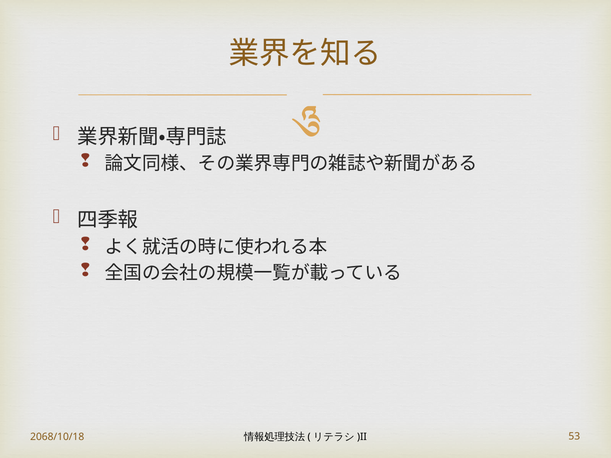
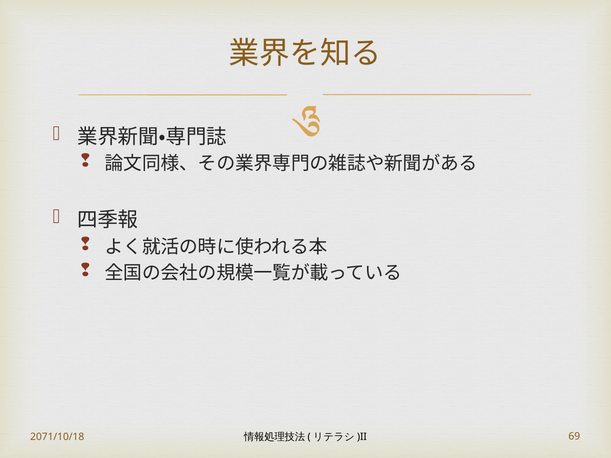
2068/10/18: 2068/10/18 -> 2071/10/18 (57, 437)
53: 53 -> 69 (574, 436)
